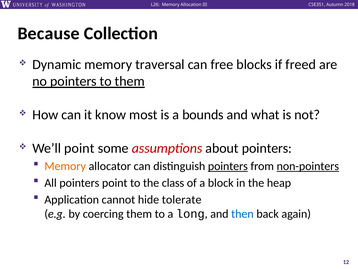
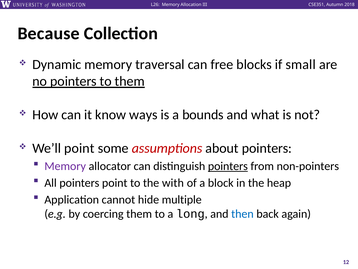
freed: freed -> small (301, 64)
most: most -> ways (143, 115)
Memory colour: orange -> purple (65, 166)
non-pointers underline: present -> none (308, 166)
class: class -> with (173, 183)
tolerate: tolerate -> multiple (182, 199)
